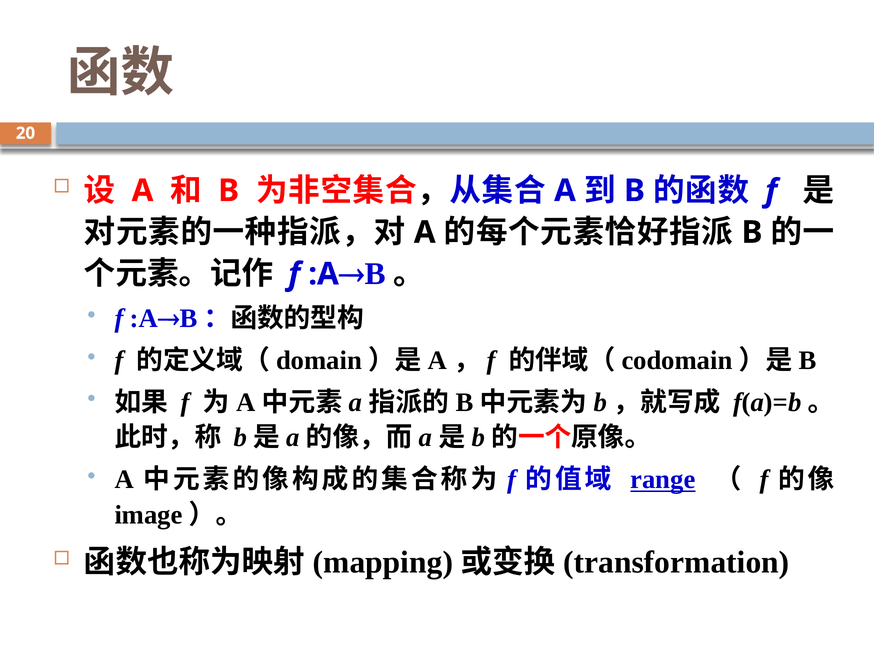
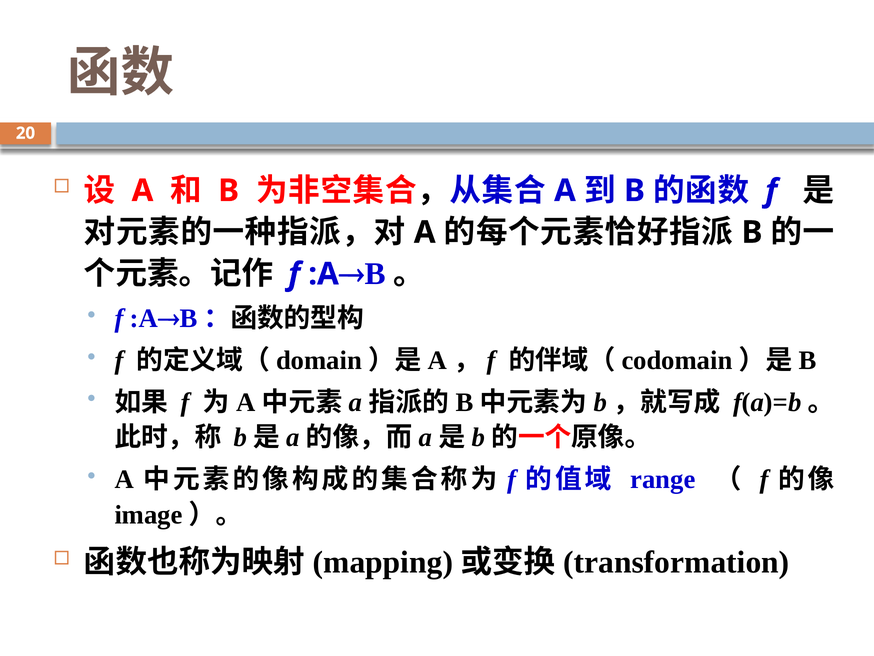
range underline: present -> none (663, 479)
